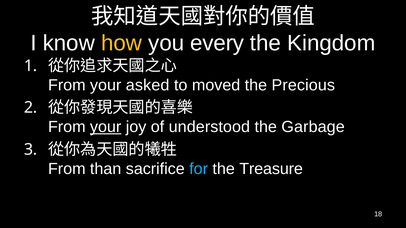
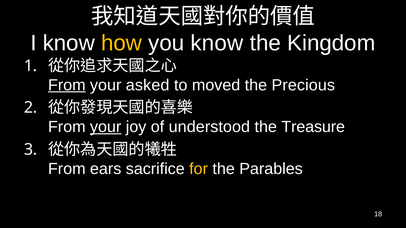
you every: every -> know (217, 43)
From underline: none -> present (67, 85)
Garbage: Garbage -> Treasure (313, 127)
than: than -> ears (106, 169)
for colour: light blue -> yellow (199, 169)
Treasure: Treasure -> Parables (271, 169)
